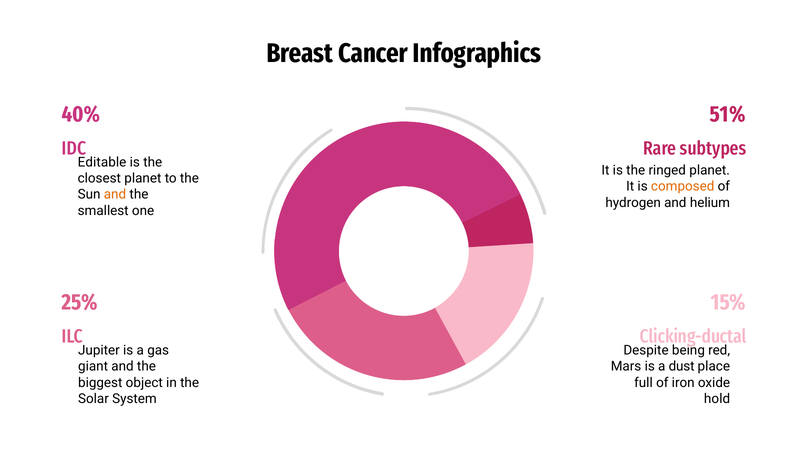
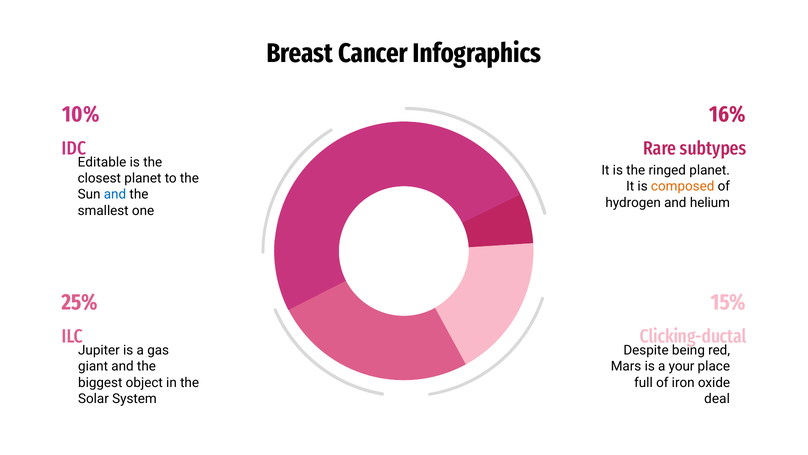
40%: 40% -> 10% (81, 114)
51%: 51% -> 16% (728, 114)
and colour: orange -> blue (115, 194)
dust: dust -> your (682, 366)
hold: hold -> deal (717, 398)
